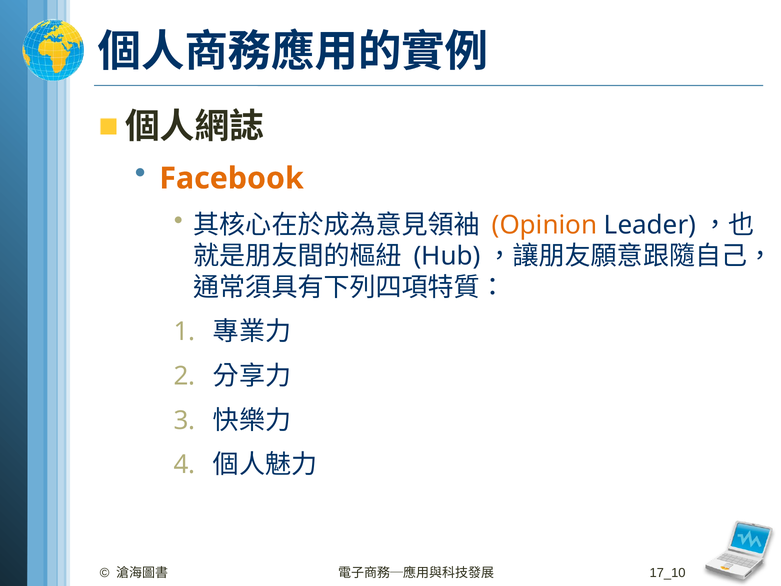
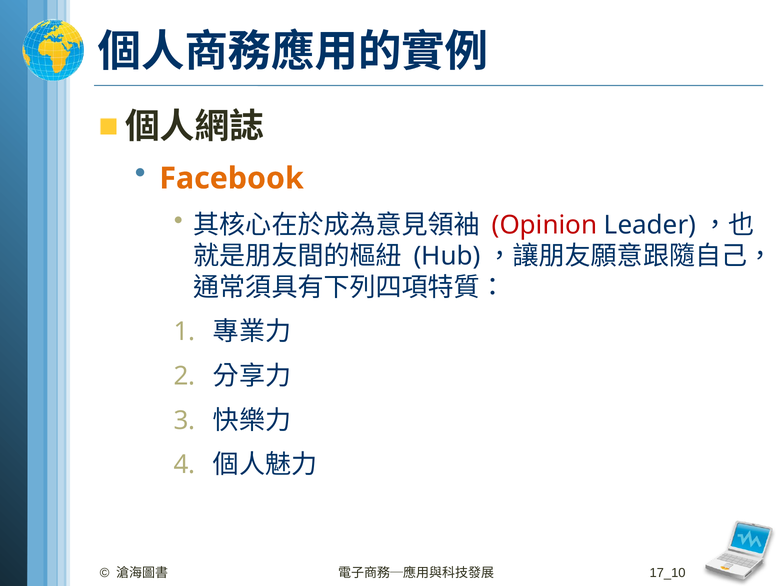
Opinion colour: orange -> red (545, 225)
